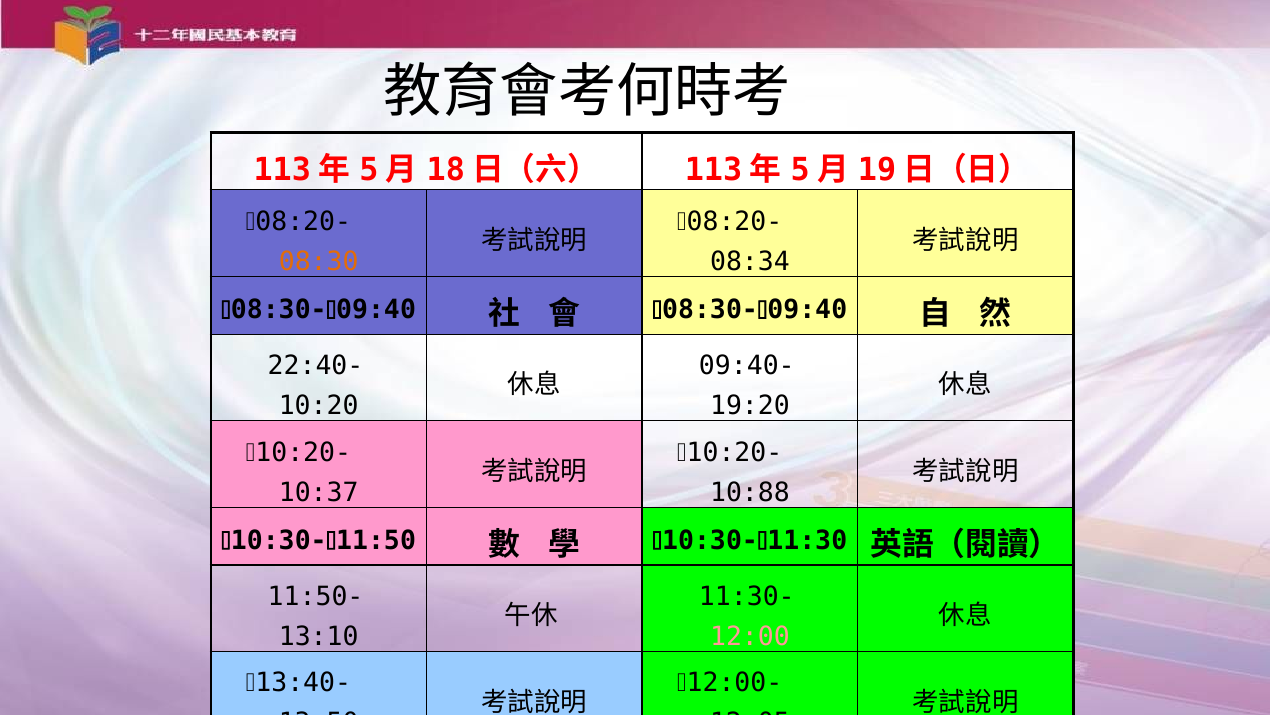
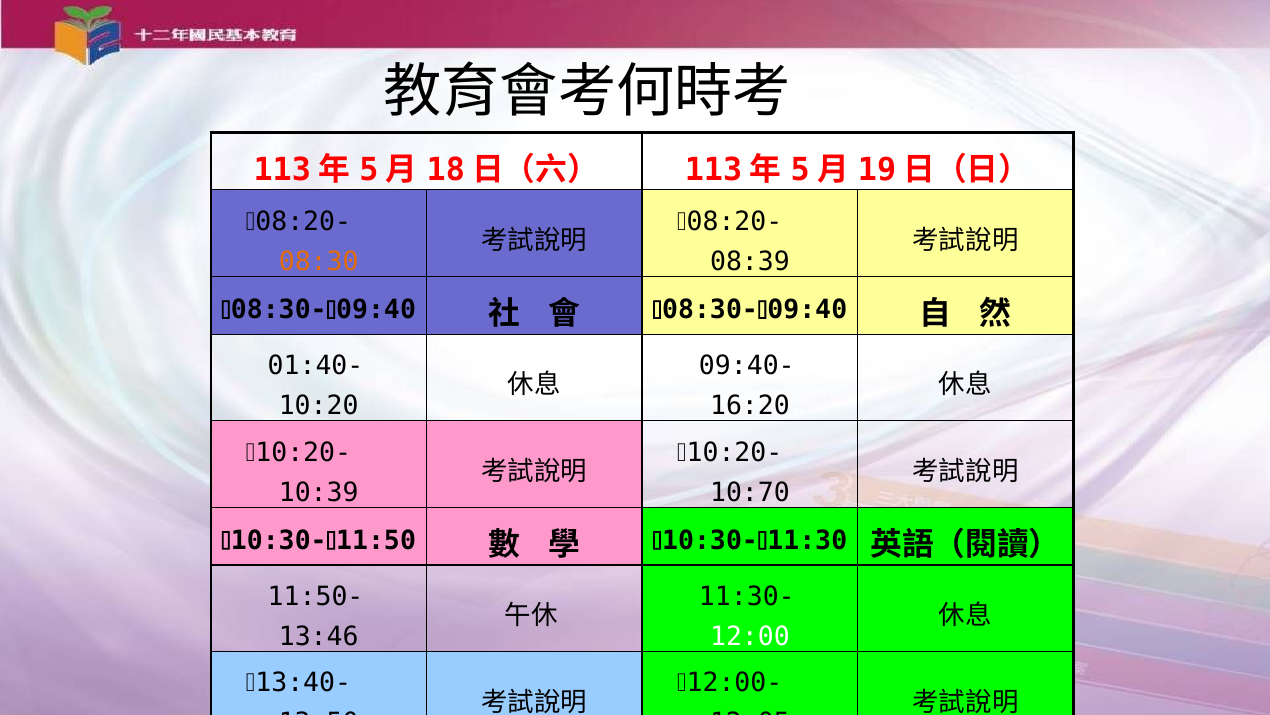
08:34: 08:34 -> 08:39 (750, 261)
22:40-: 22:40- -> 01:40- (316, 365)
19:20: 19:20 -> 16:20 (750, 405)
10:37: 10:37 -> 10:39 (319, 492)
10:88: 10:88 -> 10:70 (750, 492)
13:10: 13:10 -> 13:46 (319, 636)
12:00 colour: pink -> white (750, 636)
